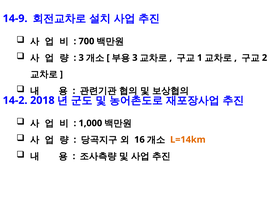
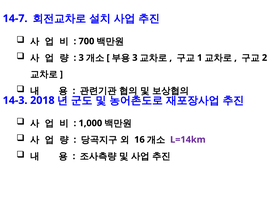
14-9: 14-9 -> 14-7 (15, 19)
14-2: 14-2 -> 14-3 (15, 101)
L=14km colour: orange -> purple (188, 140)
